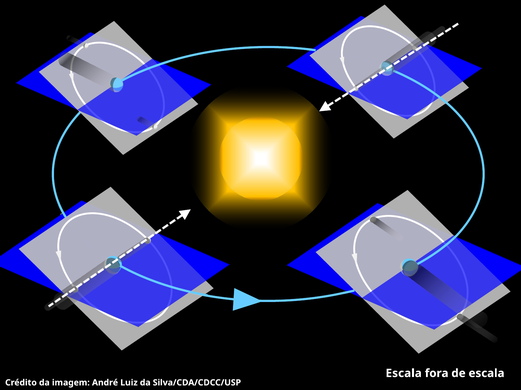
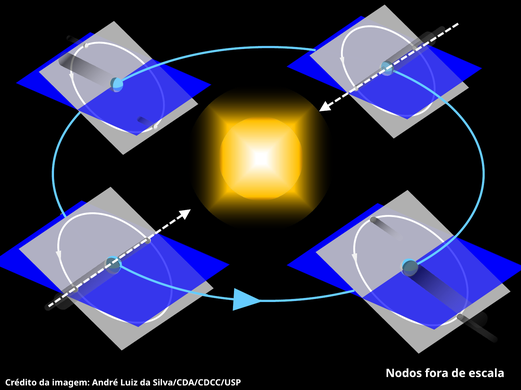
Escala: Escala -> Nodos (404, 374)
